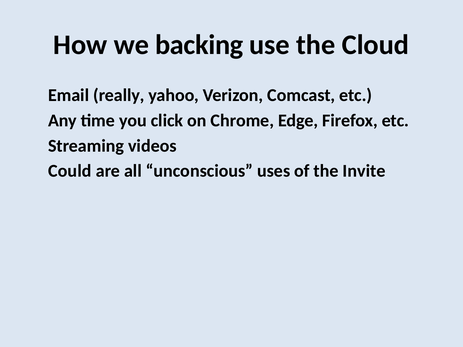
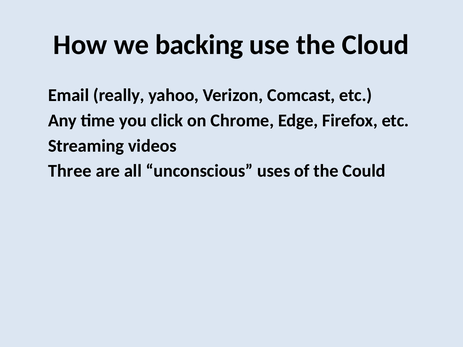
Could: Could -> Three (70, 171)
Invite: Invite -> Could (364, 171)
